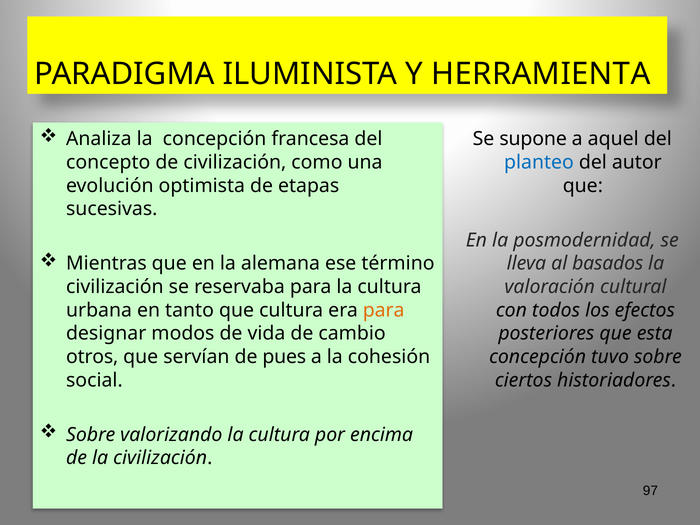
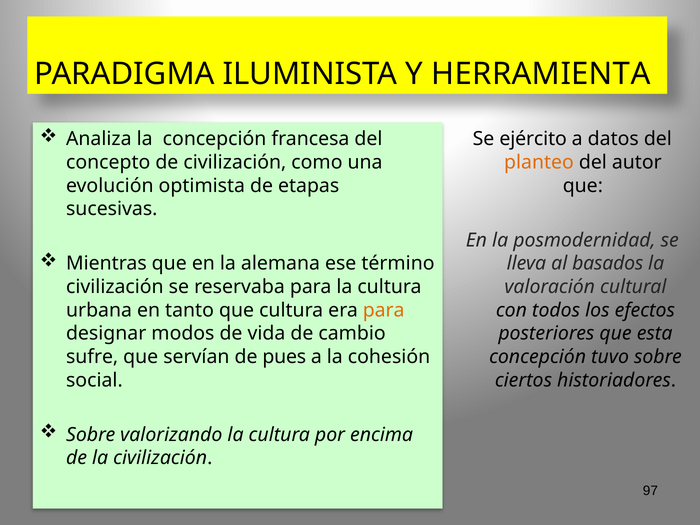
supone: supone -> ejército (533, 139)
aquel: aquel -> datos (613, 139)
planteo colour: blue -> orange (539, 162)
otros: otros -> sufre (92, 357)
